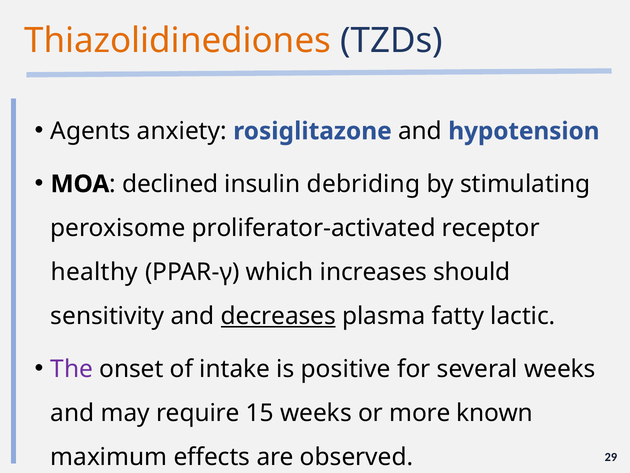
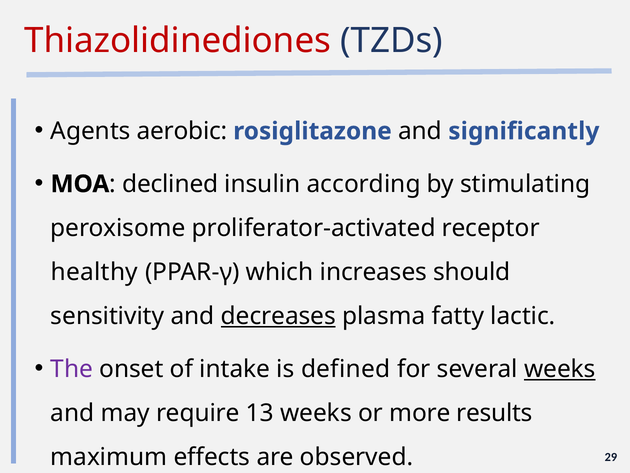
Thiazolidinediones colour: orange -> red (178, 41)
anxiety: anxiety -> aerobic (182, 131)
hypotension: hypotension -> significantly (524, 131)
debriding: debriding -> according (364, 184)
positive: positive -> defined (346, 369)
weeks underline: none -> present (560, 369)
15: 15 -> 13 (260, 413)
known: known -> results (495, 413)
